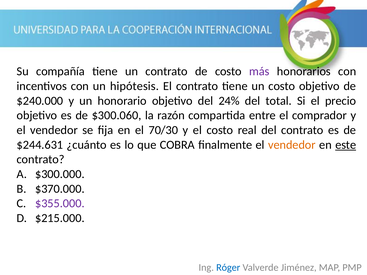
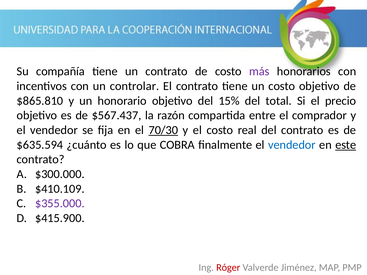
hipótesis: hipótesis -> controlar (134, 86)
$240.000: $240.000 -> $865.810 (40, 101)
24%: 24% -> 15% (229, 101)
$300.060: $300.060 -> $567.437 (117, 116)
70/30 underline: none -> present (163, 130)
$244.631: $244.631 -> $635.594 (40, 145)
vendedor colour: orange -> blue (292, 145)
$370.000: $370.000 -> $410.109 (60, 189)
$215.000: $215.000 -> $415.900 (60, 218)
Róger colour: blue -> red (228, 268)
